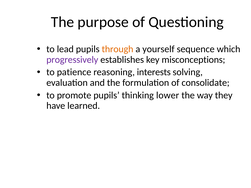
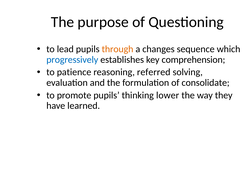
yourself: yourself -> changes (158, 49)
progressively colour: purple -> blue (72, 60)
misconceptions: misconceptions -> comprehension (193, 60)
interests: interests -> referred (154, 72)
